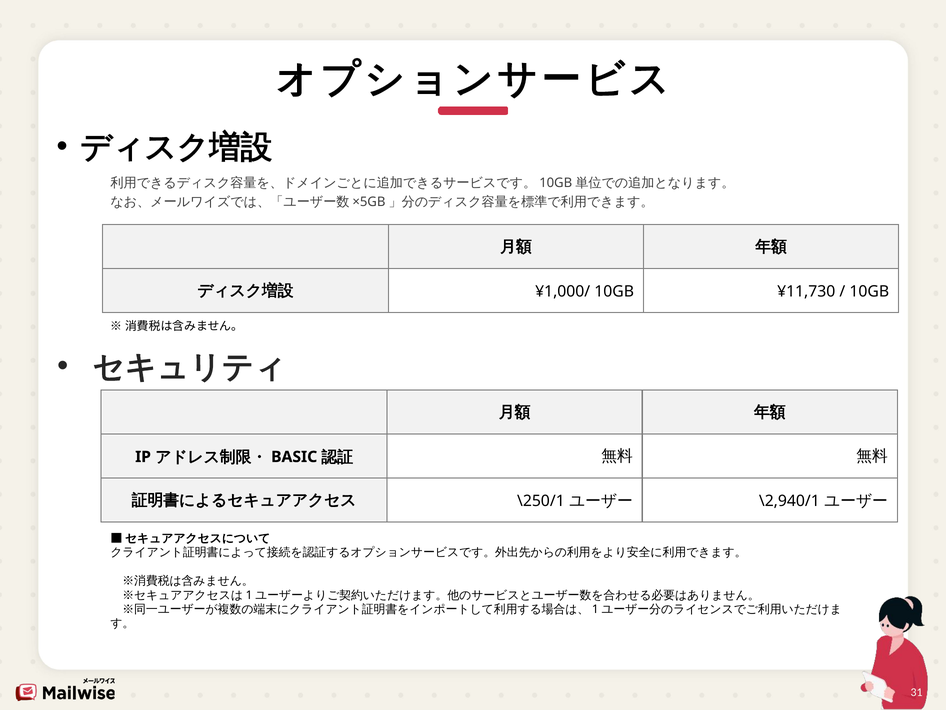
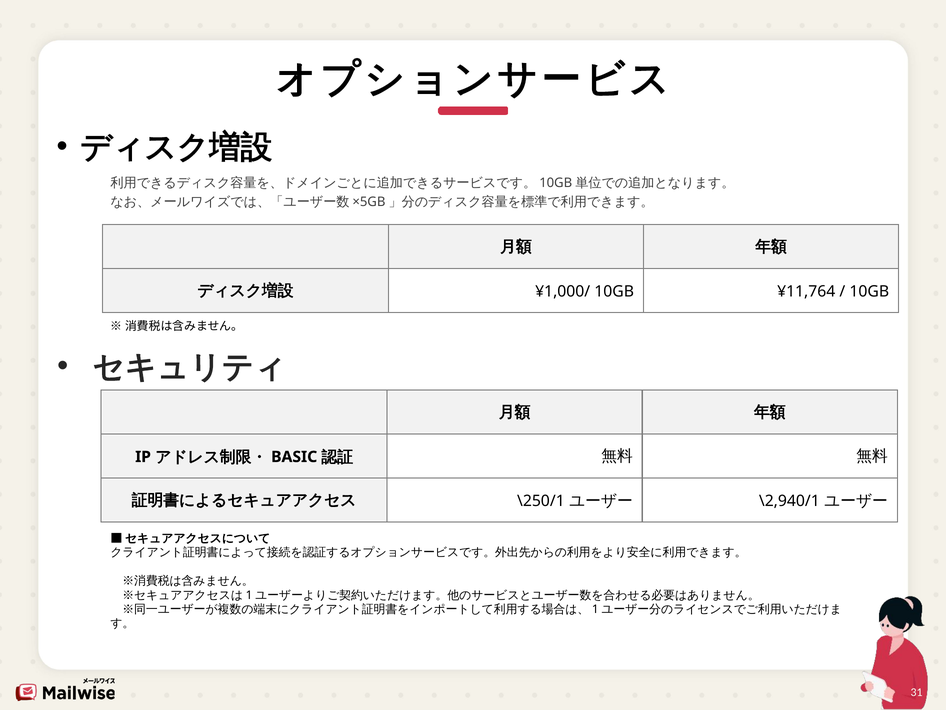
¥11,730: ¥11,730 -> ¥11,764 (806, 291)
